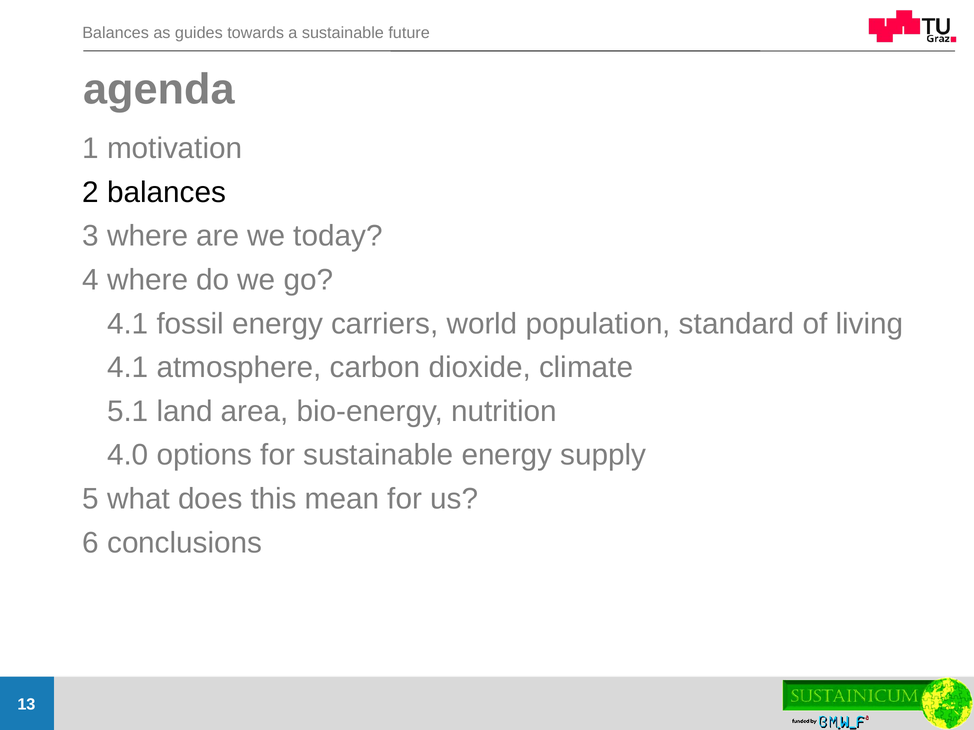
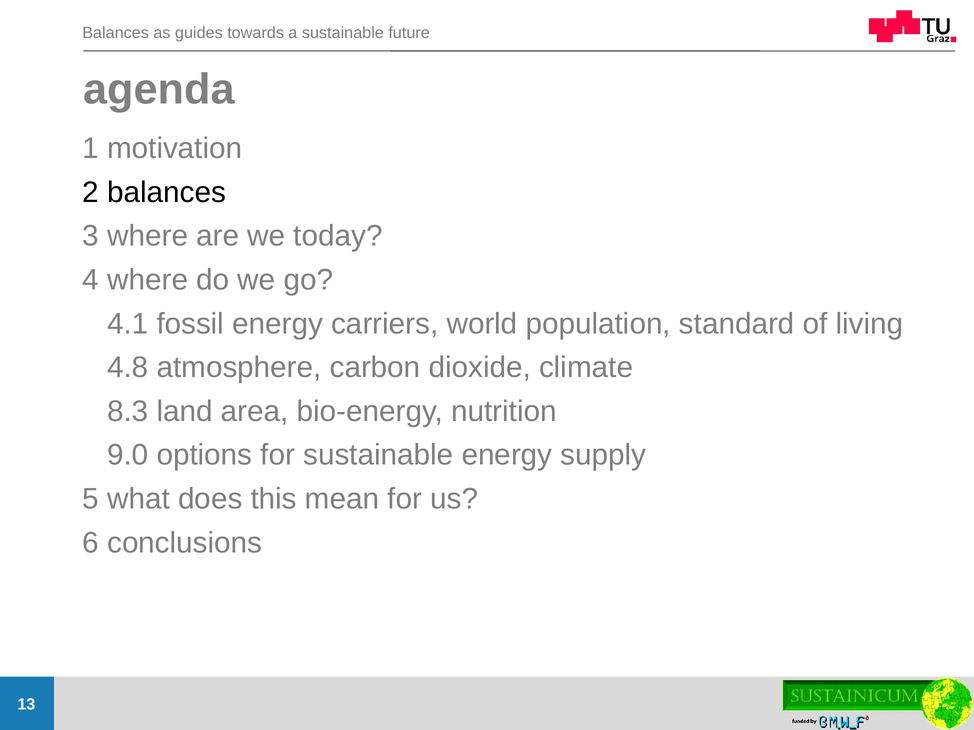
4.1: 4.1 -> 4.8 (128, 368)
5.1: 5.1 -> 8.3 (128, 412)
4.0: 4.0 -> 9.0 (128, 455)
